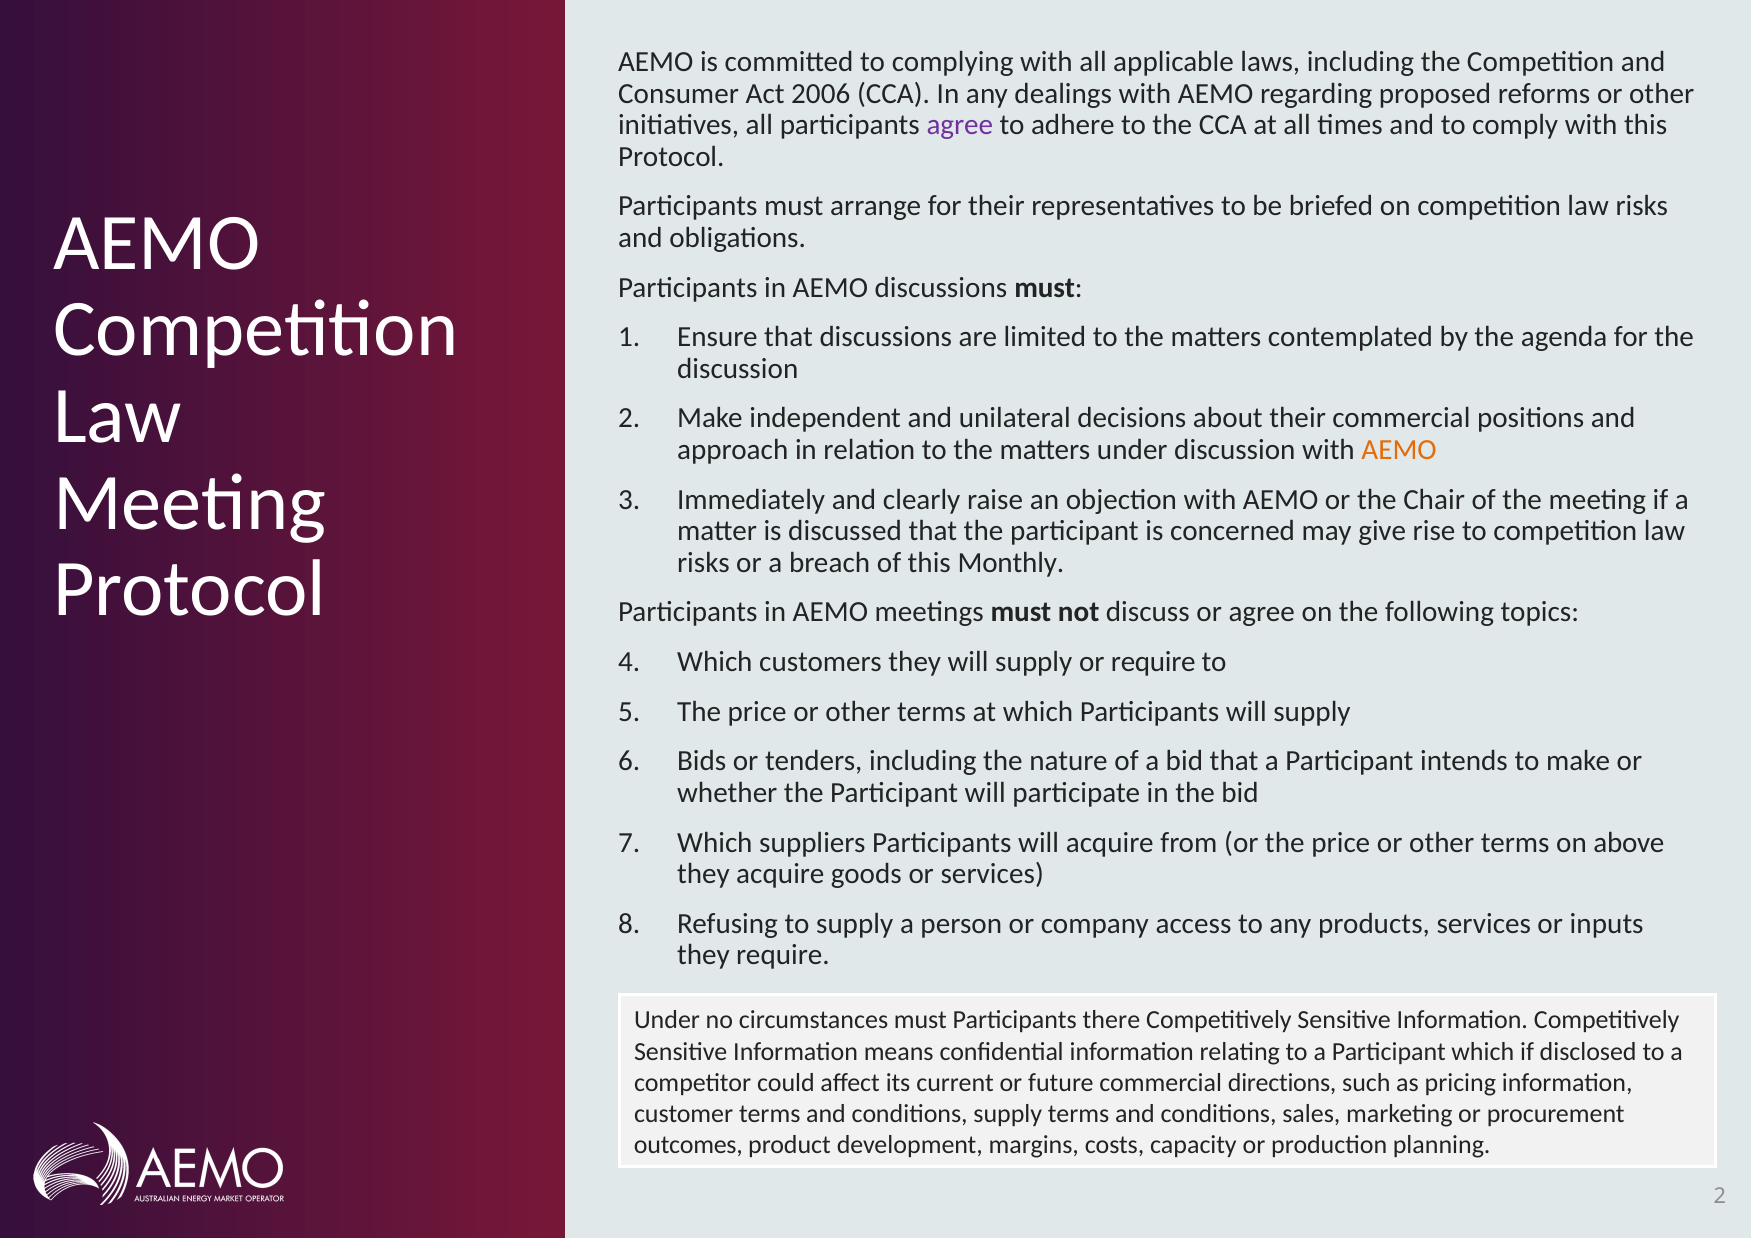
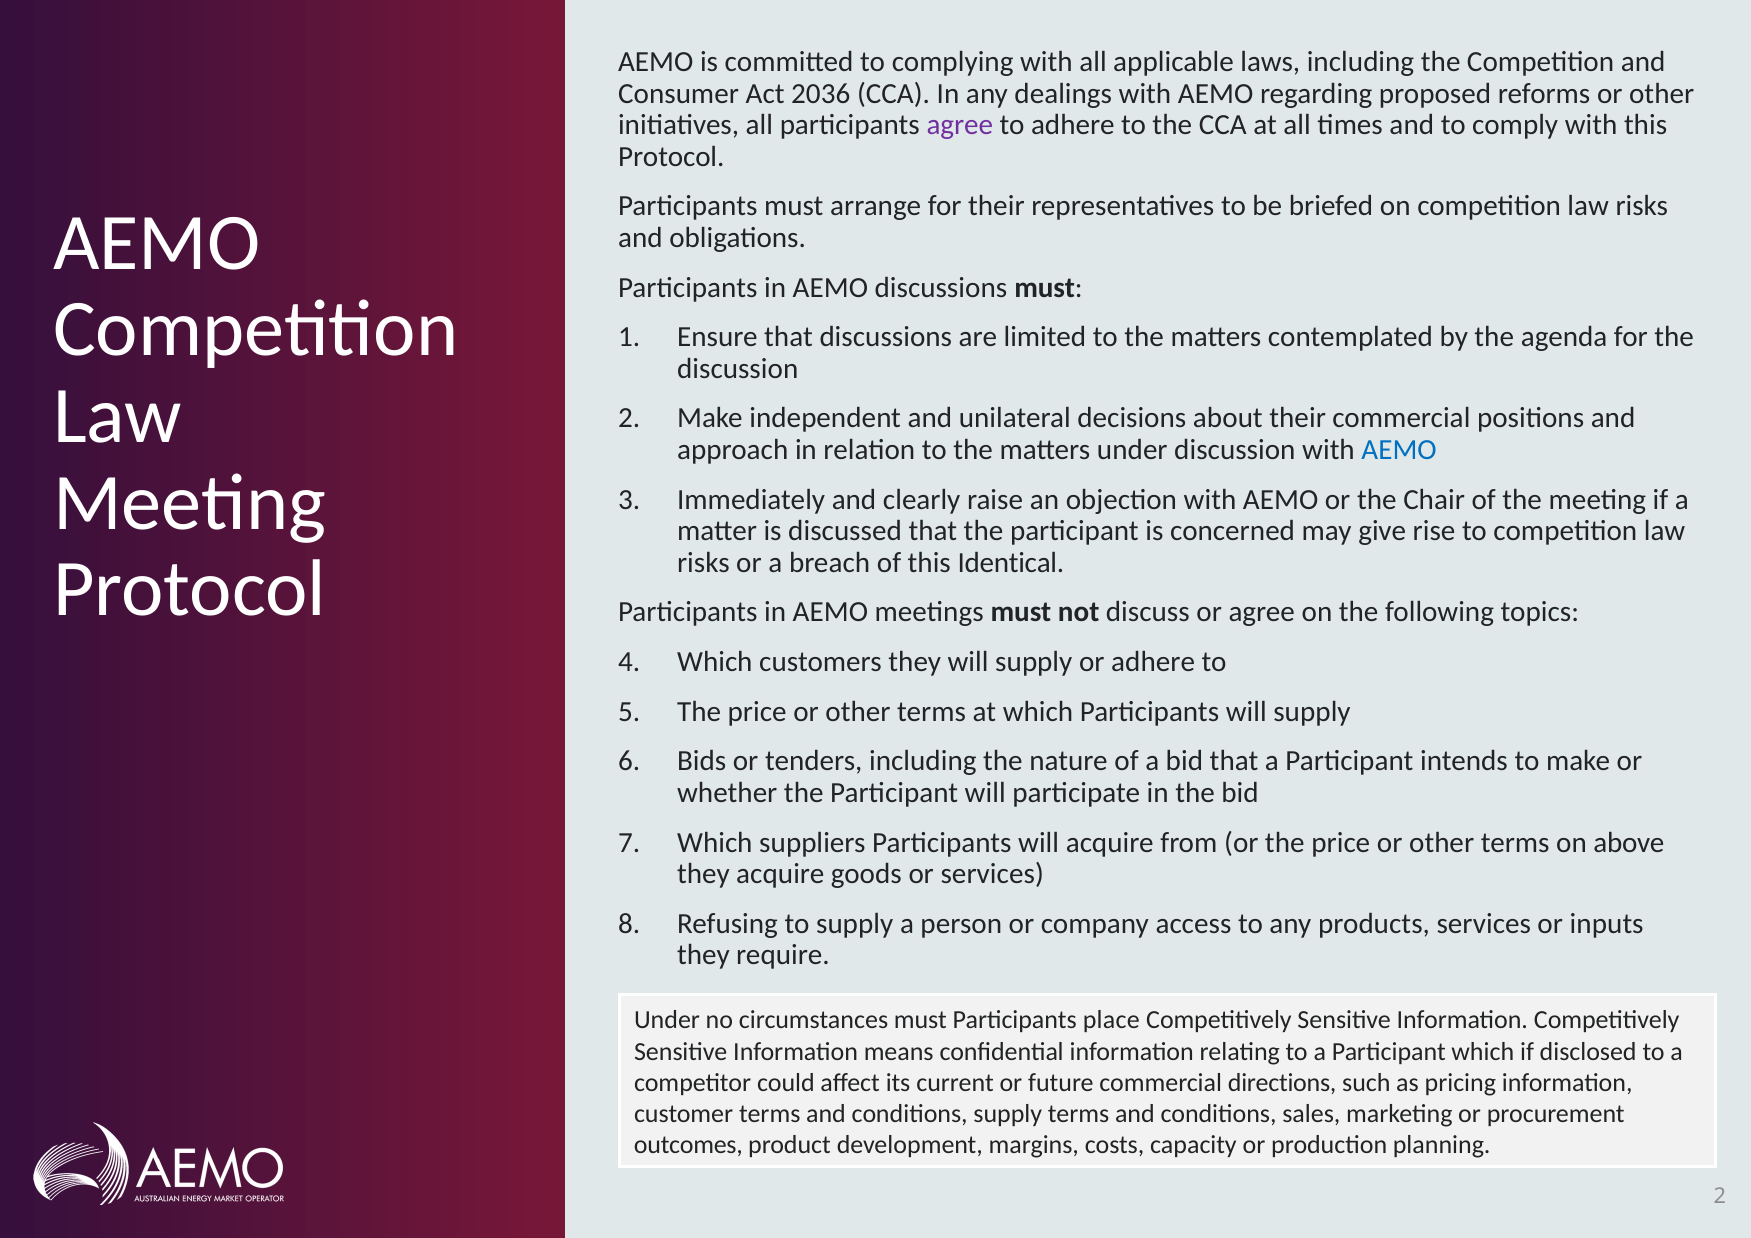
2006: 2006 -> 2036 (821, 94)
AEMO colour: orange -> blue (1399, 450)
Monthly: Monthly -> Identical (1011, 563)
or require: require -> adhere (1153, 662)
there: there -> place (1111, 1020)
